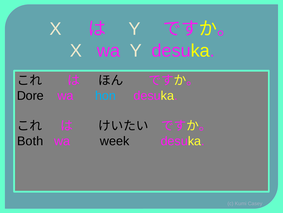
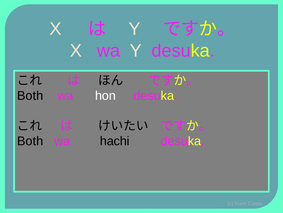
Dore: Dore -> Both (30, 95)
hon colour: light blue -> white (105, 95)
week: week -> hachi (115, 141)
